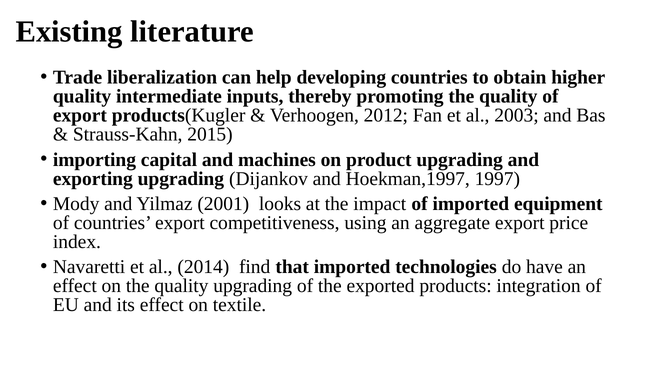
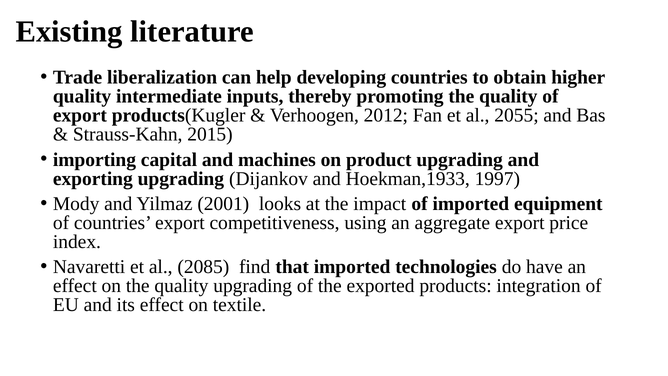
2003: 2003 -> 2055 (517, 115)
Hoekman,1997: Hoekman,1997 -> Hoekman,1933 (408, 179)
2014: 2014 -> 2085 (203, 267)
